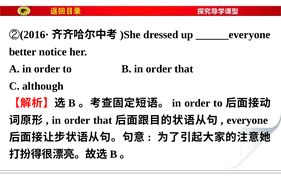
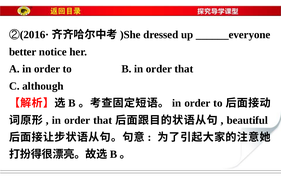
everyone: everyone -> beautiful (247, 120)
